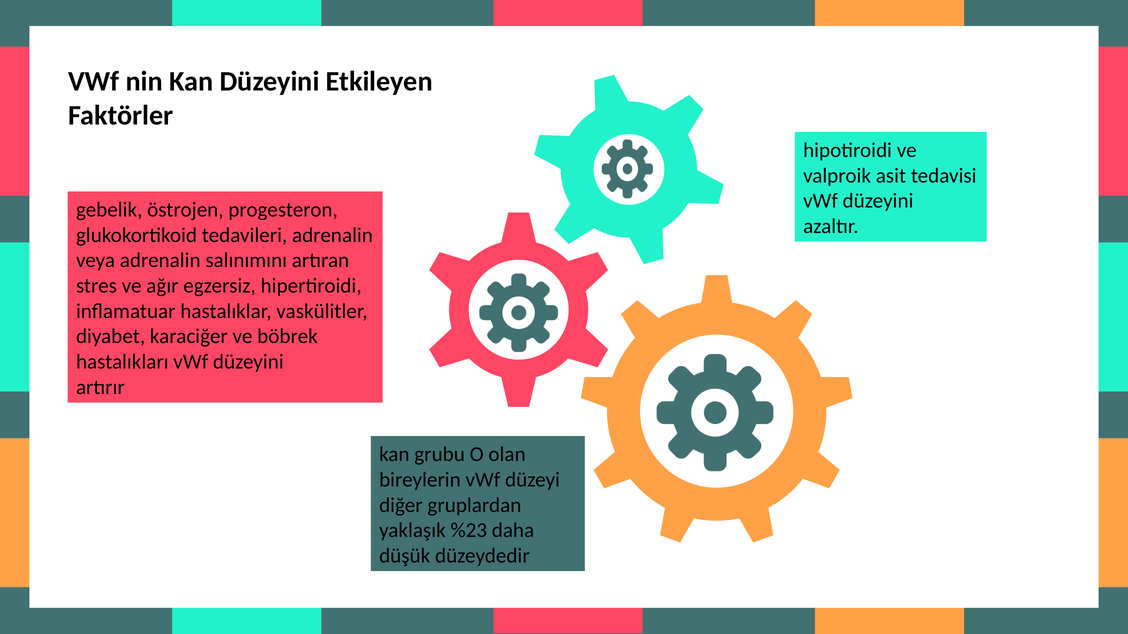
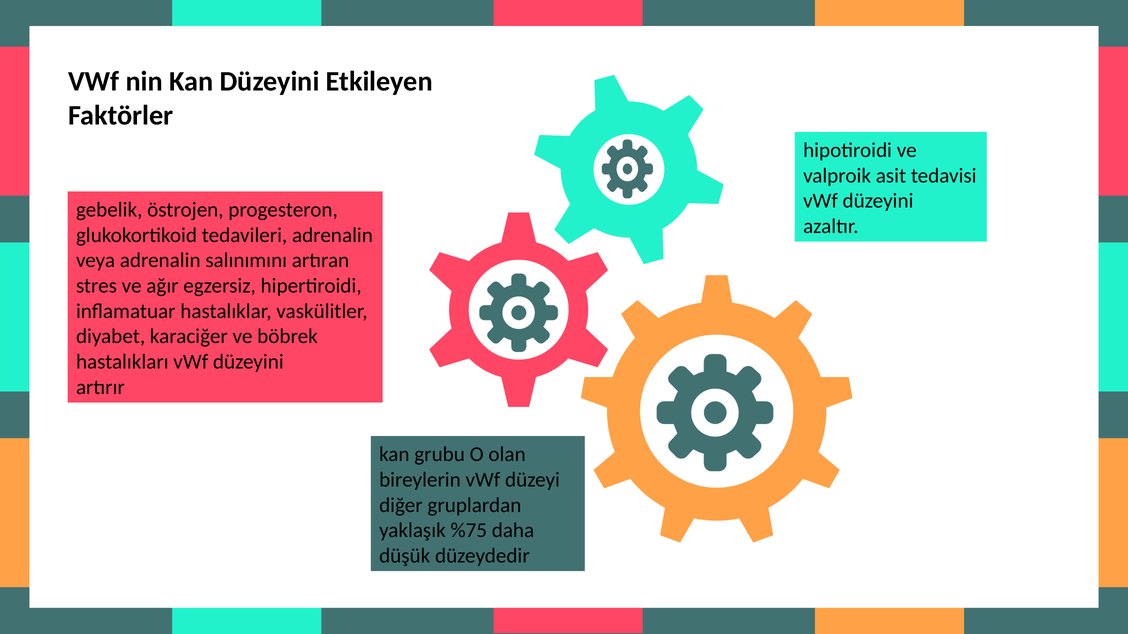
%23: %23 -> %75 (469, 531)
